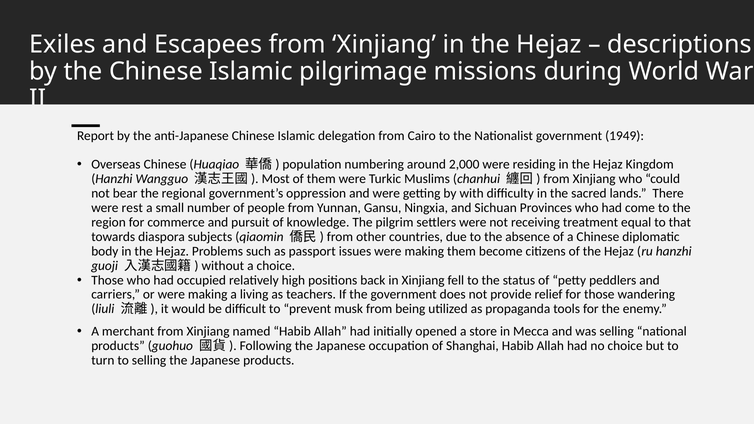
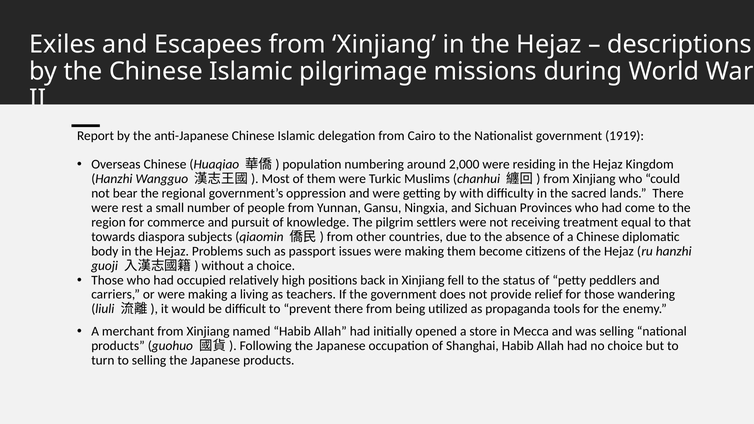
1949: 1949 -> 1919 (625, 136)
prevent musk: musk -> there (349, 309)
